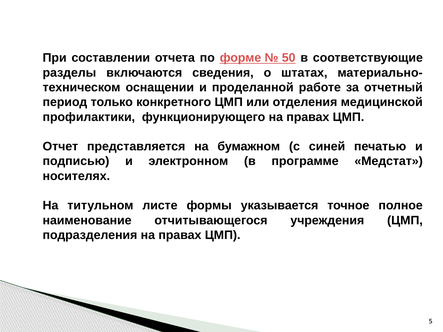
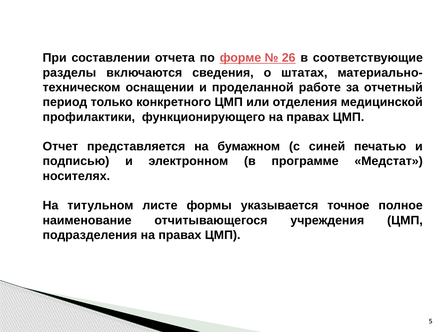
50: 50 -> 26 (289, 58)
